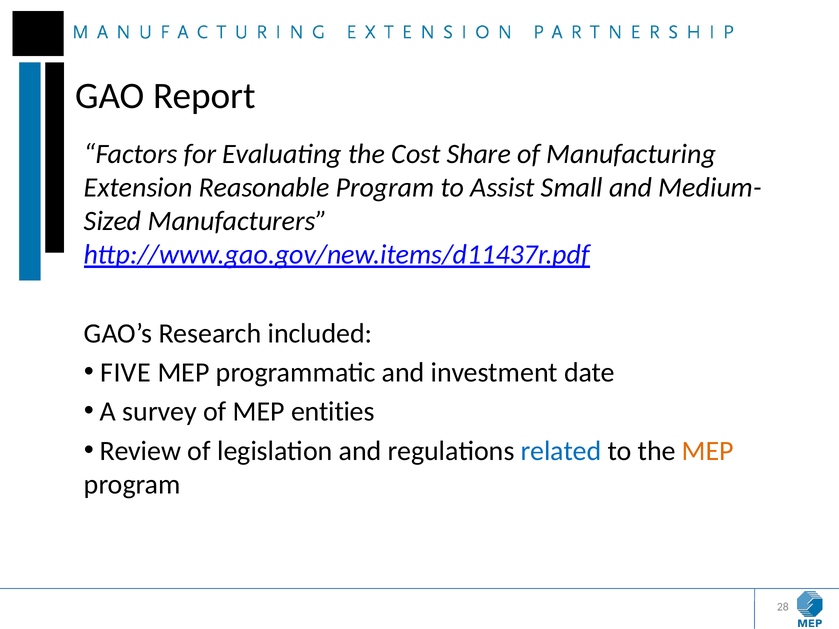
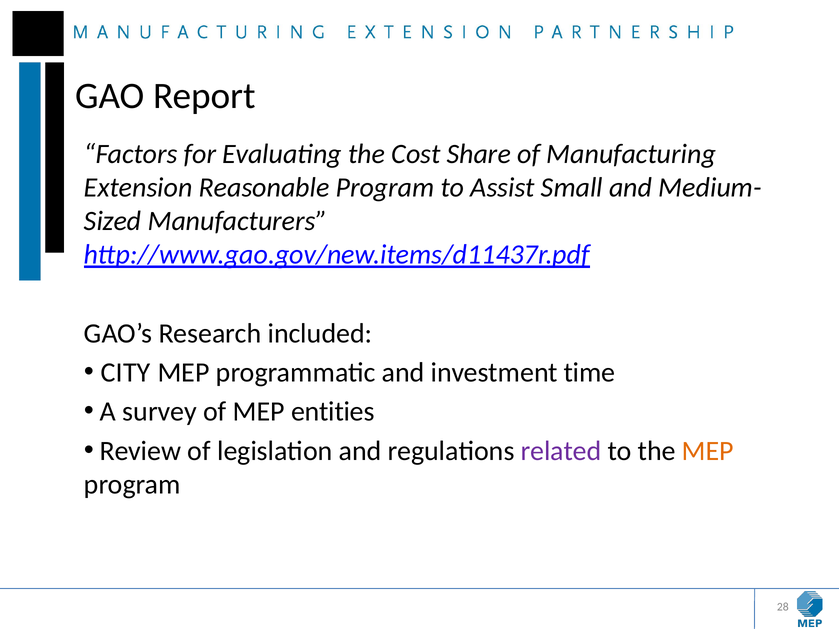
FIVE: FIVE -> CITY (126, 373)
date: date -> time (589, 373)
related colour: blue -> purple (561, 451)
